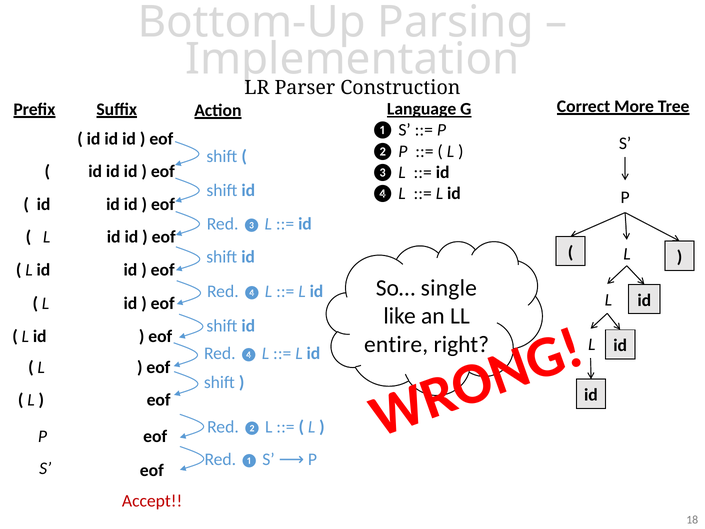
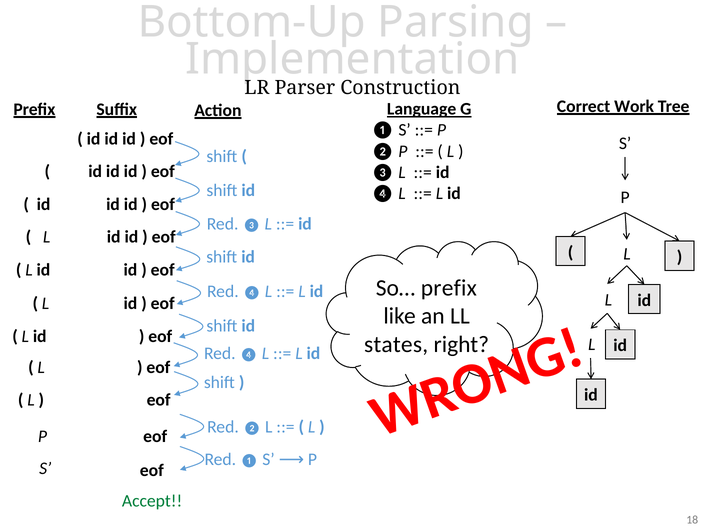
More: More -> Work (634, 106)
So… single: single -> prefix (449, 288)
entire: entire -> states (396, 344)
Accept colour: red -> green (152, 501)
